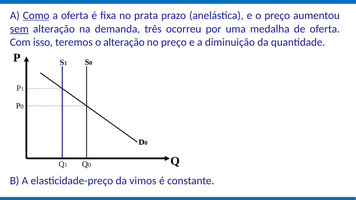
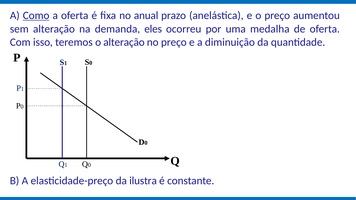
prata: prata -> anual (146, 16)
sem underline: present -> none (19, 29)
três: três -> eles (153, 29)
vimos: vimos -> ilustra (143, 181)
